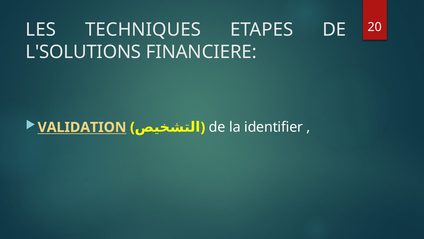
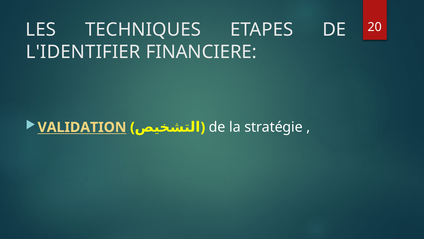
L'SOLUTIONS: L'SOLUTIONS -> L'IDENTIFIER (83, 52)
identifier: identifier -> stratégie (274, 127)
